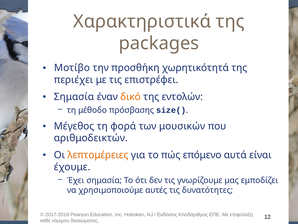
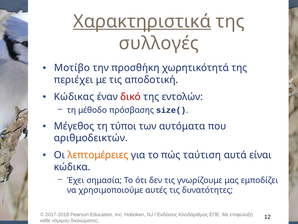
Χαρακτηριστικά underline: none -> present (142, 21)
packages: packages -> συλλογές (159, 43)
επιστρέφει: επιστρέφει -> αποδοτική (151, 80)
Σημασία: Σημασία -> Κώδικας (74, 97)
δικό colour: orange -> red (131, 97)
φορά: φορά -> τύποι (123, 126)
μουσικών: μουσικών -> αυτόματα (182, 126)
επόμενο: επόμενο -> ταύτιση (202, 155)
έχουμε: έχουμε -> κώδικα (72, 167)
